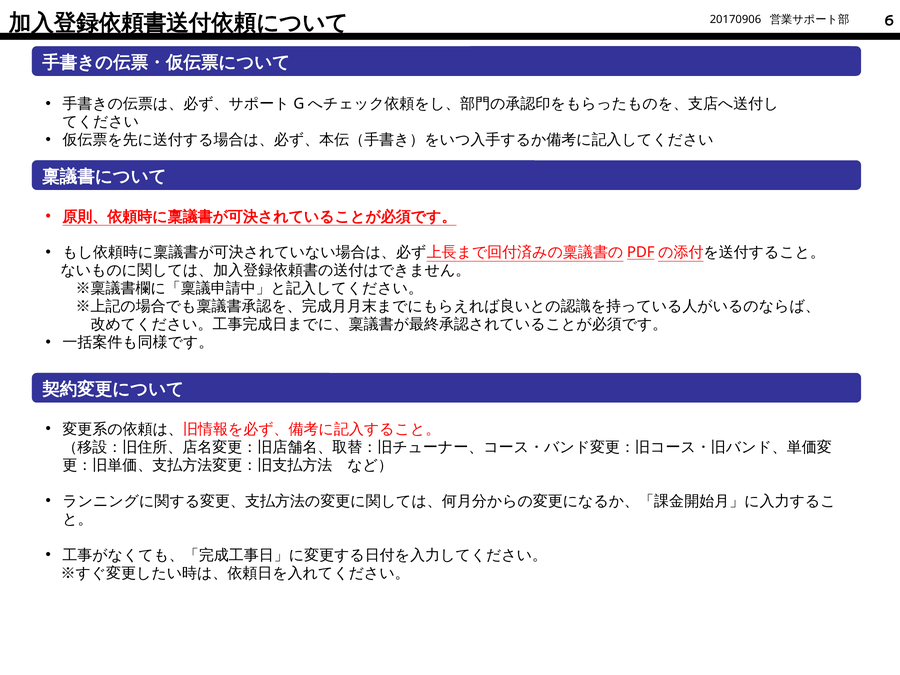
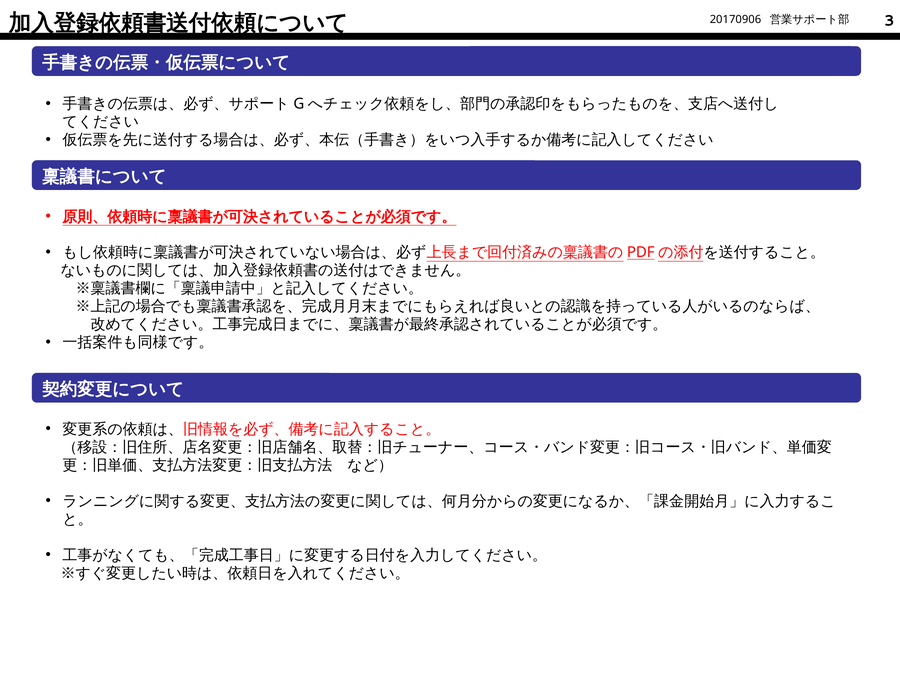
6: 6 -> 3 (889, 21)
